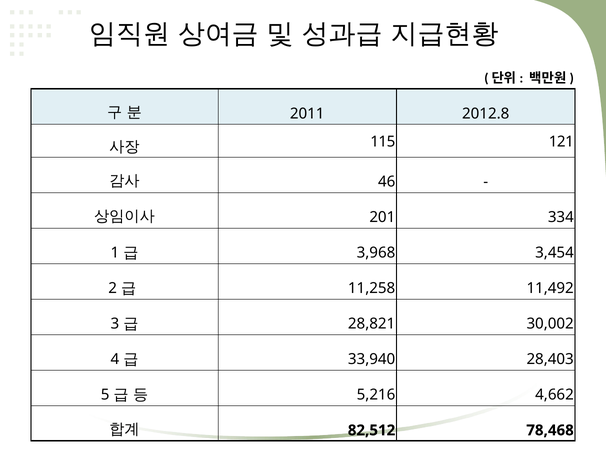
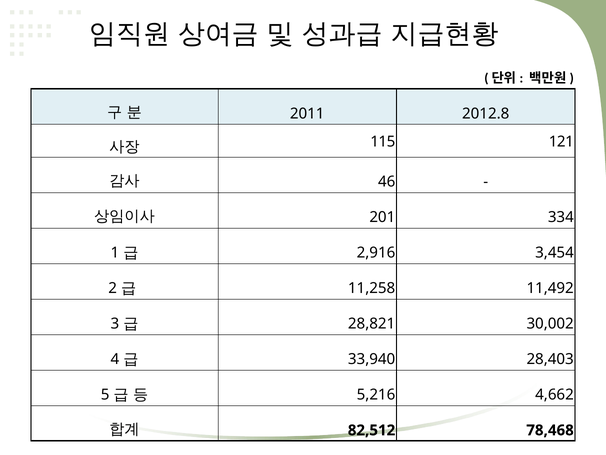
3,968: 3,968 -> 2,916 (376, 253)
